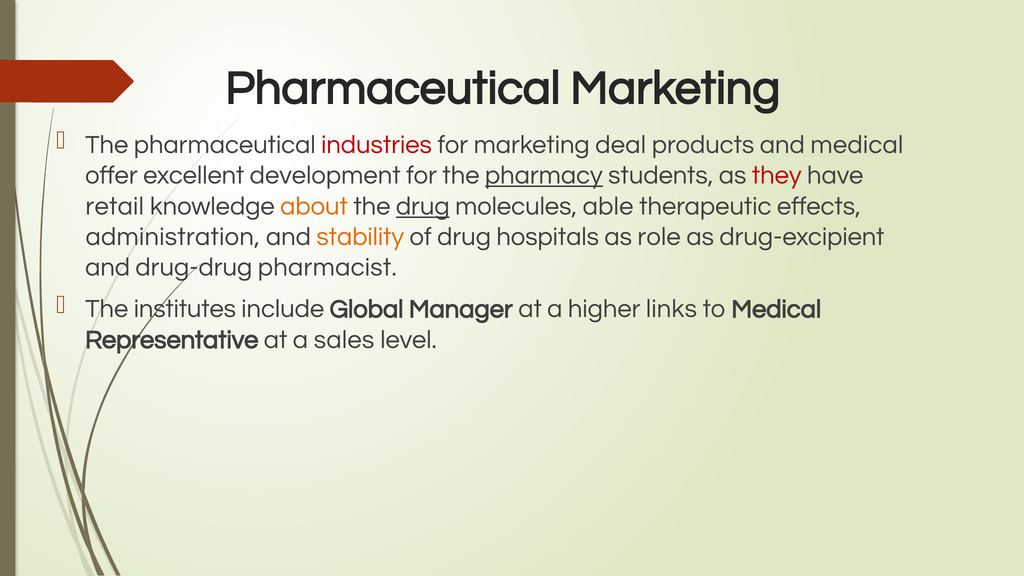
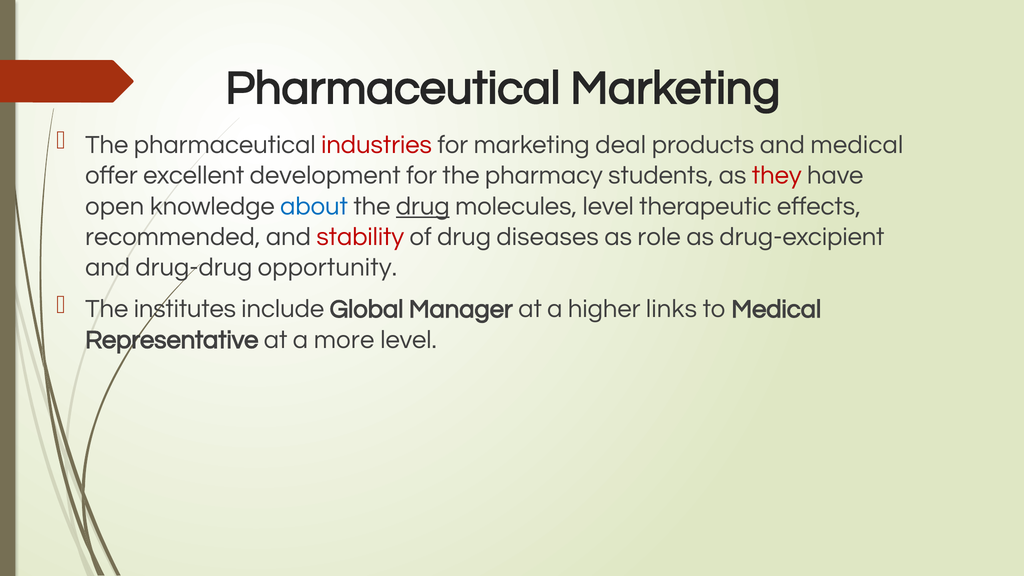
pharmacy underline: present -> none (544, 175)
retail: retail -> open (115, 206)
about colour: orange -> blue (314, 206)
molecules able: able -> level (608, 206)
administration: administration -> recommended (173, 237)
stability colour: orange -> red (360, 237)
hospitals: hospitals -> diseases (548, 237)
pharmacist: pharmacist -> opportunity (327, 268)
sales: sales -> more (344, 340)
